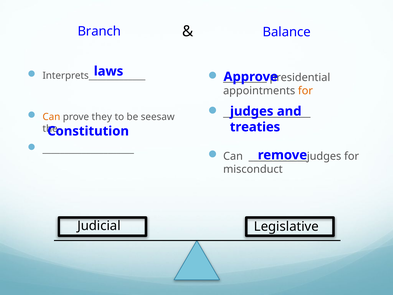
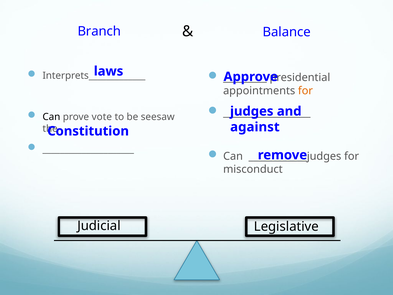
Can colour: orange -> black (51, 117)
they: they -> vote (102, 117)
treaties: treaties -> against (255, 127)
